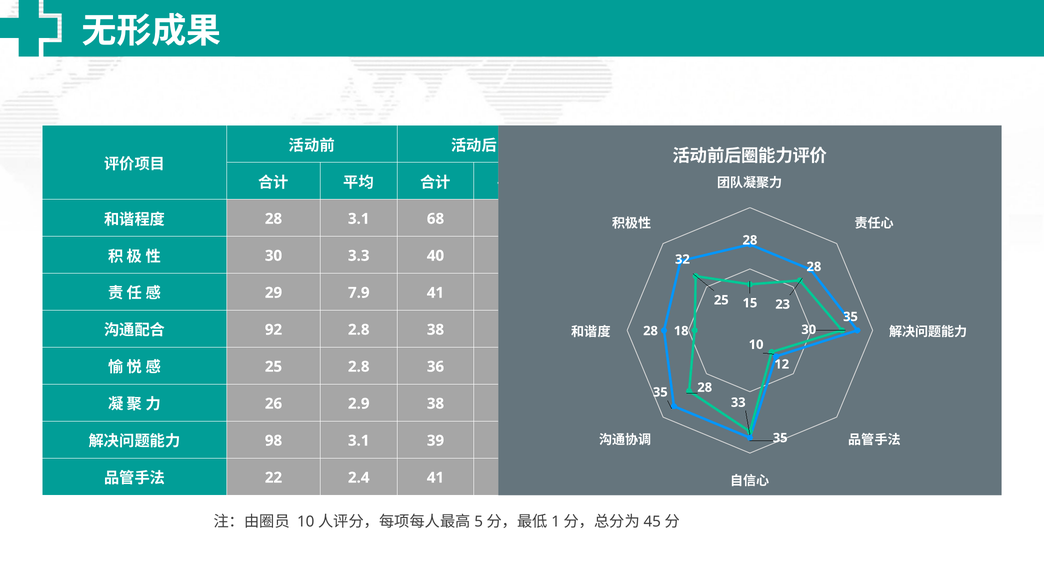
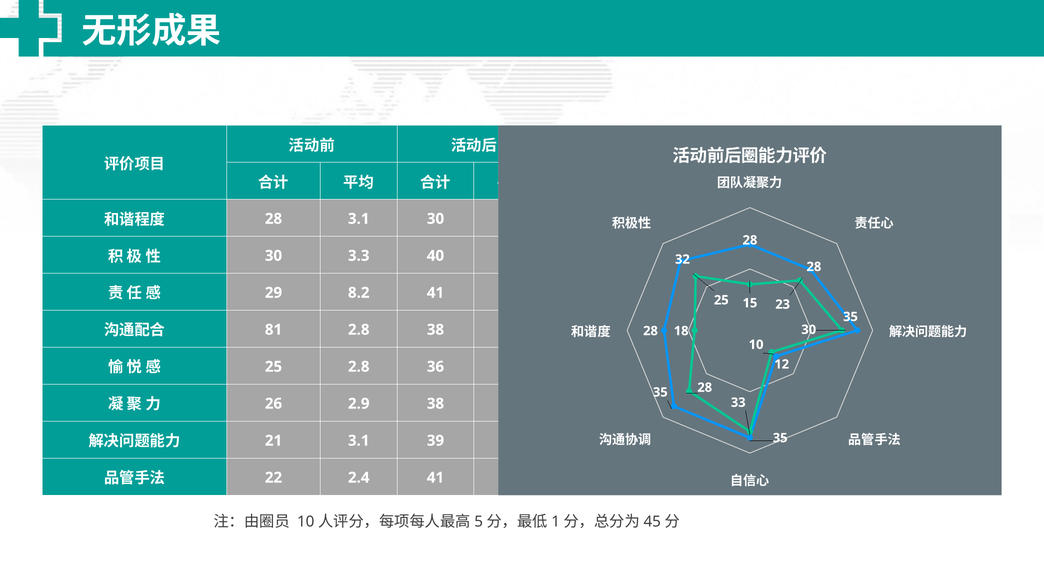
3.1 68: 68 -> 30 (436, 219)
7.9: 7.9 -> 8.2 (359, 293)
92: 92 -> 81 (274, 330)
98: 98 -> 21 (274, 441)
